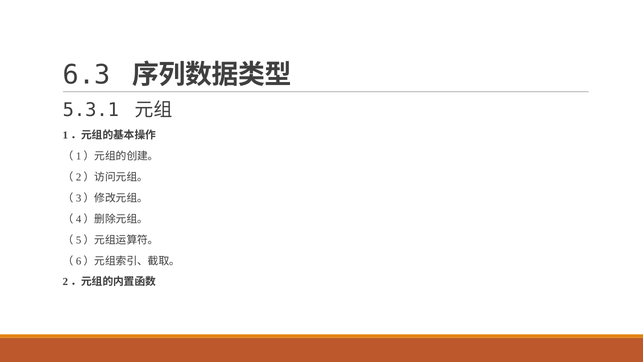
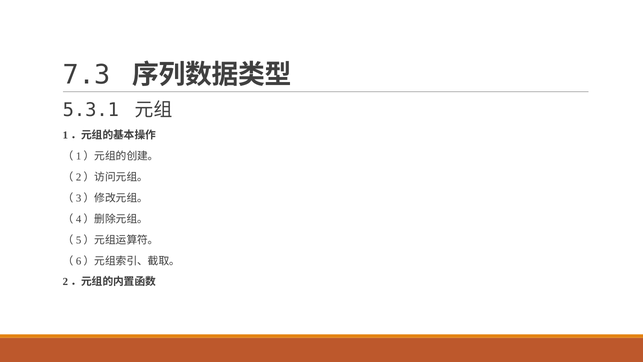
6.3: 6.3 -> 7.3 (87, 75)
